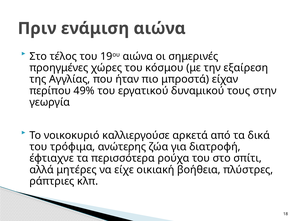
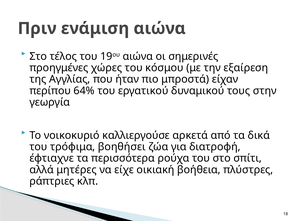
49%: 49% -> 64% (84, 91)
ανώτερης: ανώτερης -> βοηθήσει (122, 147)
